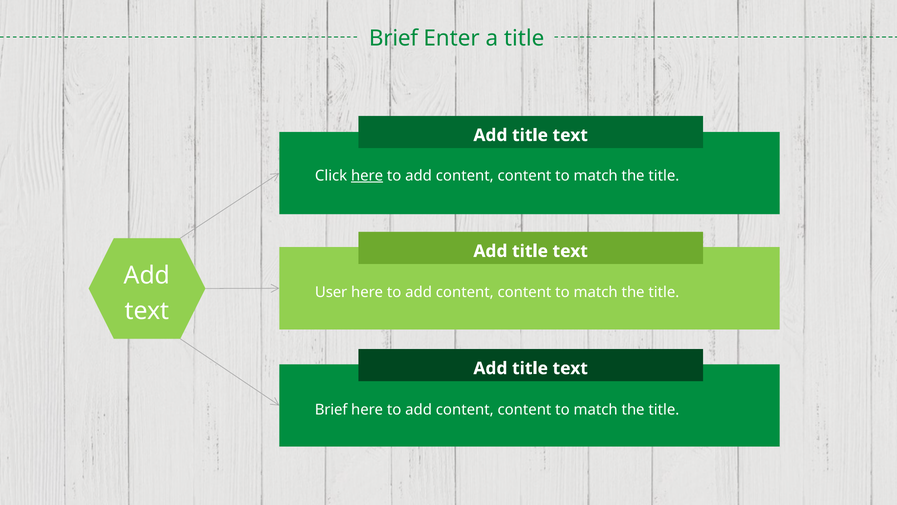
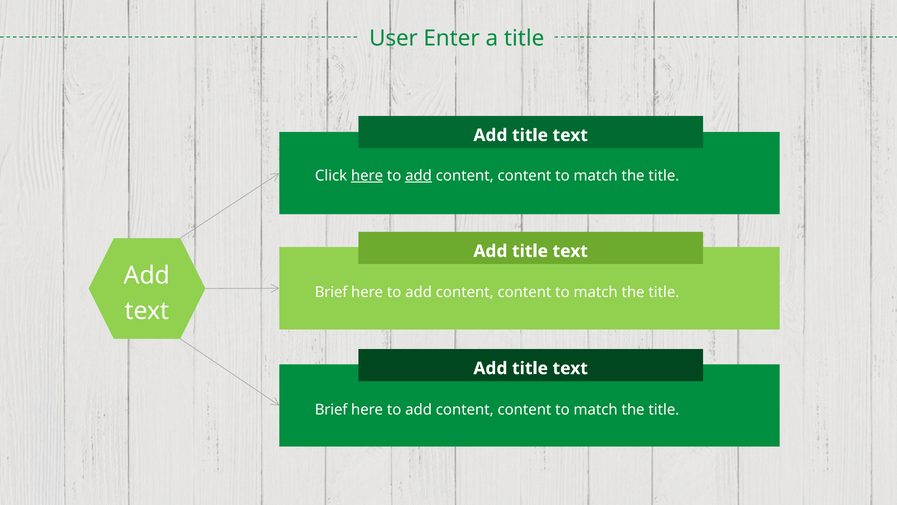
Brief: Brief -> User (394, 38)
add underline: none -> present (419, 175)
User: User -> Brief (331, 292)
